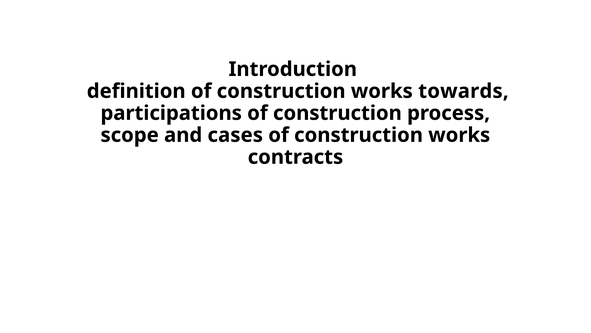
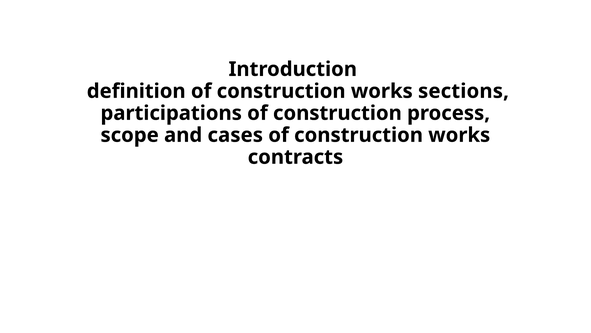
towards: towards -> sections (463, 91)
